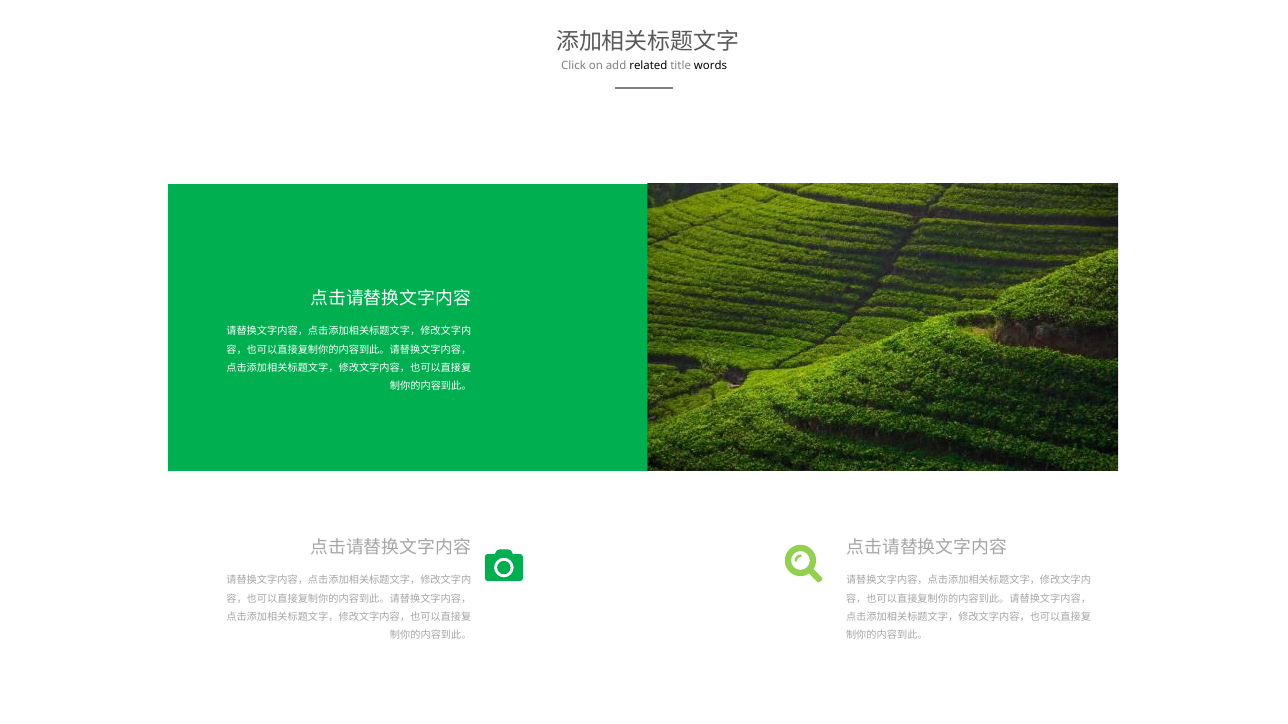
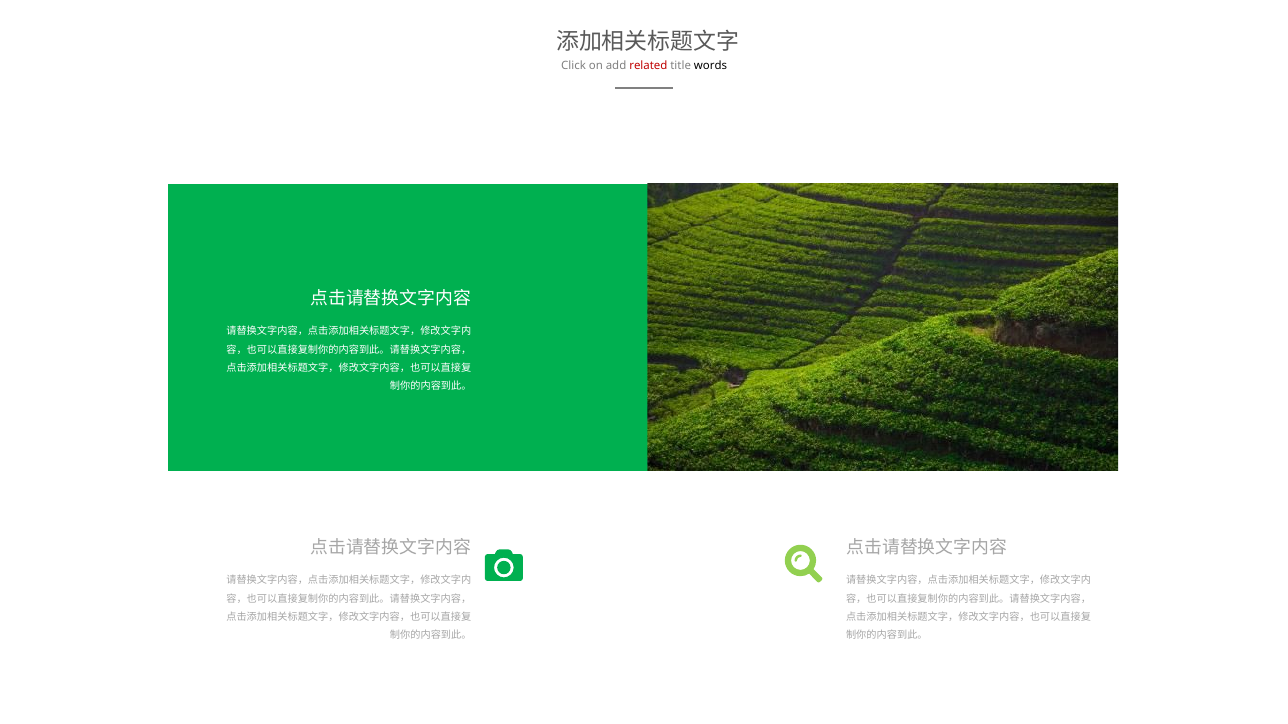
related colour: black -> red (648, 66)
